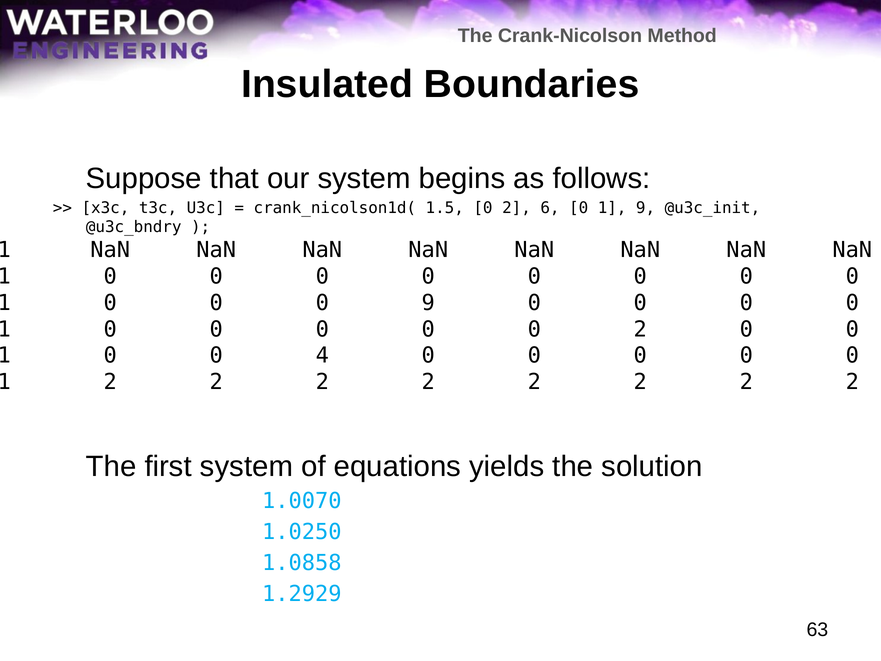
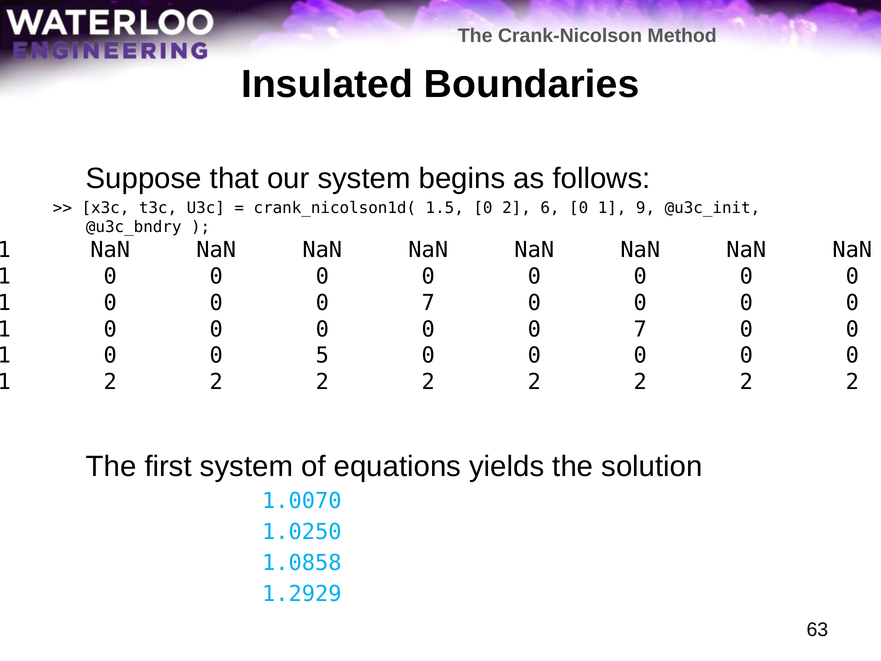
9: 9 -> 7 (428, 303)
2: 2 -> 7 (640, 329)
4: 4 -> 5 (322, 356)
